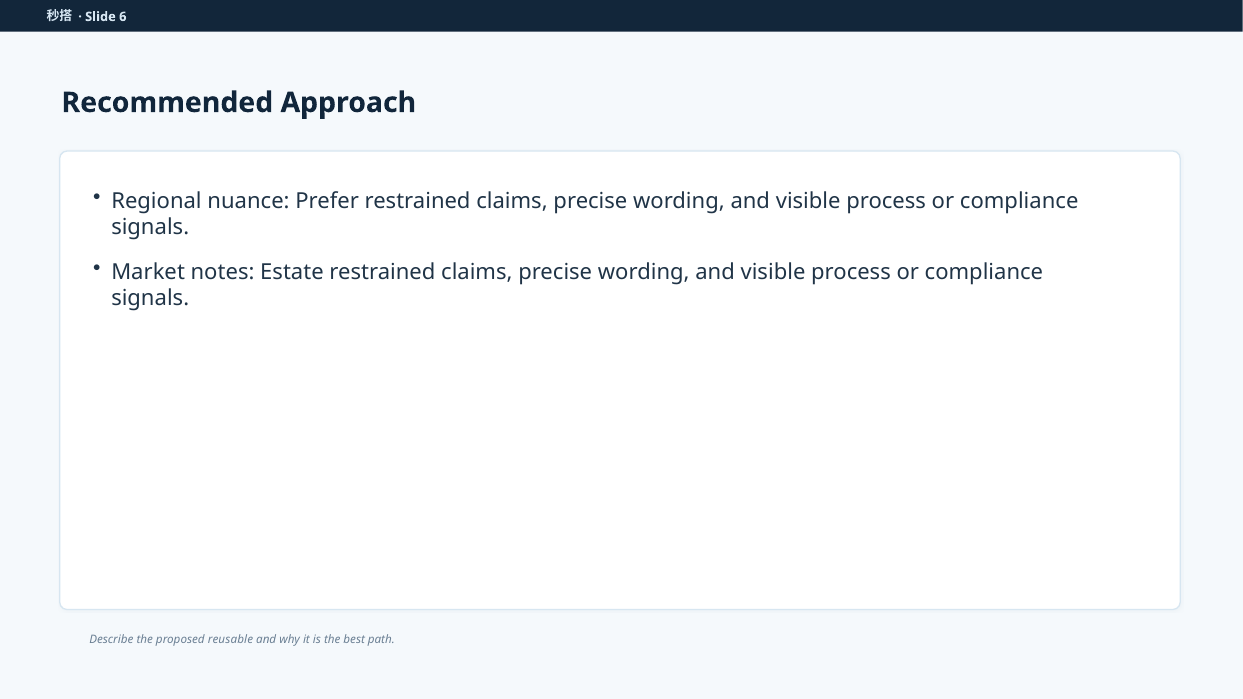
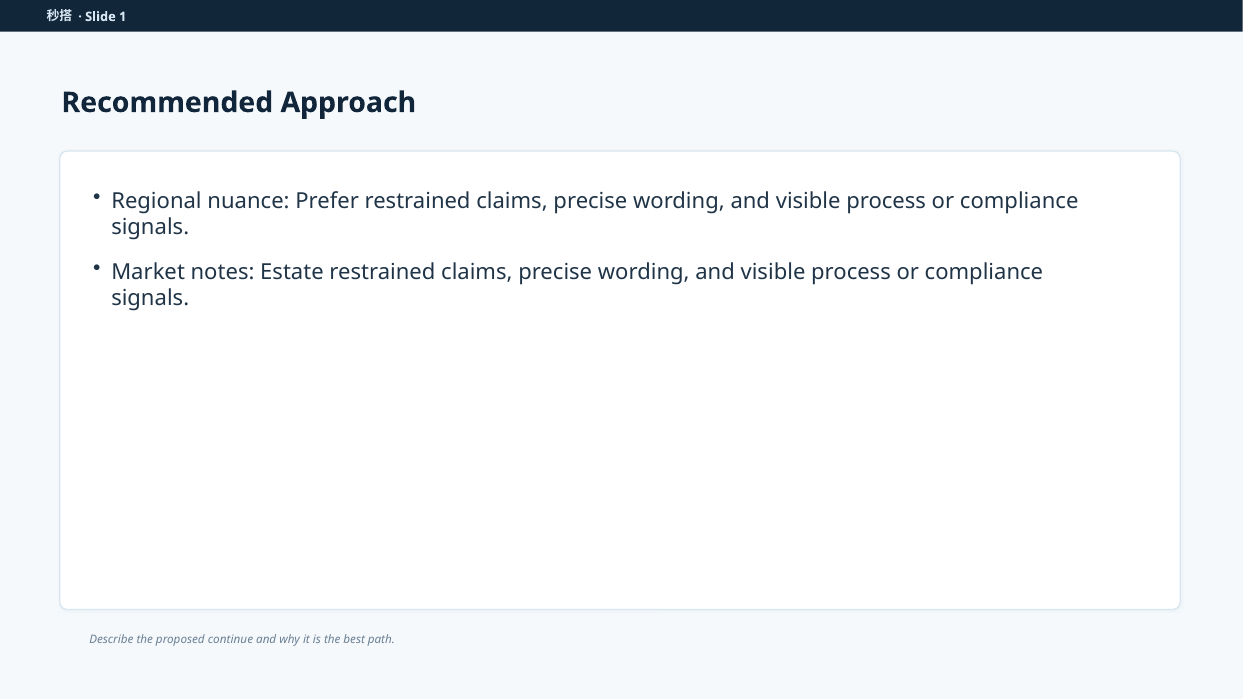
6: 6 -> 1 (123, 17)
reusable: reusable -> continue (230, 640)
